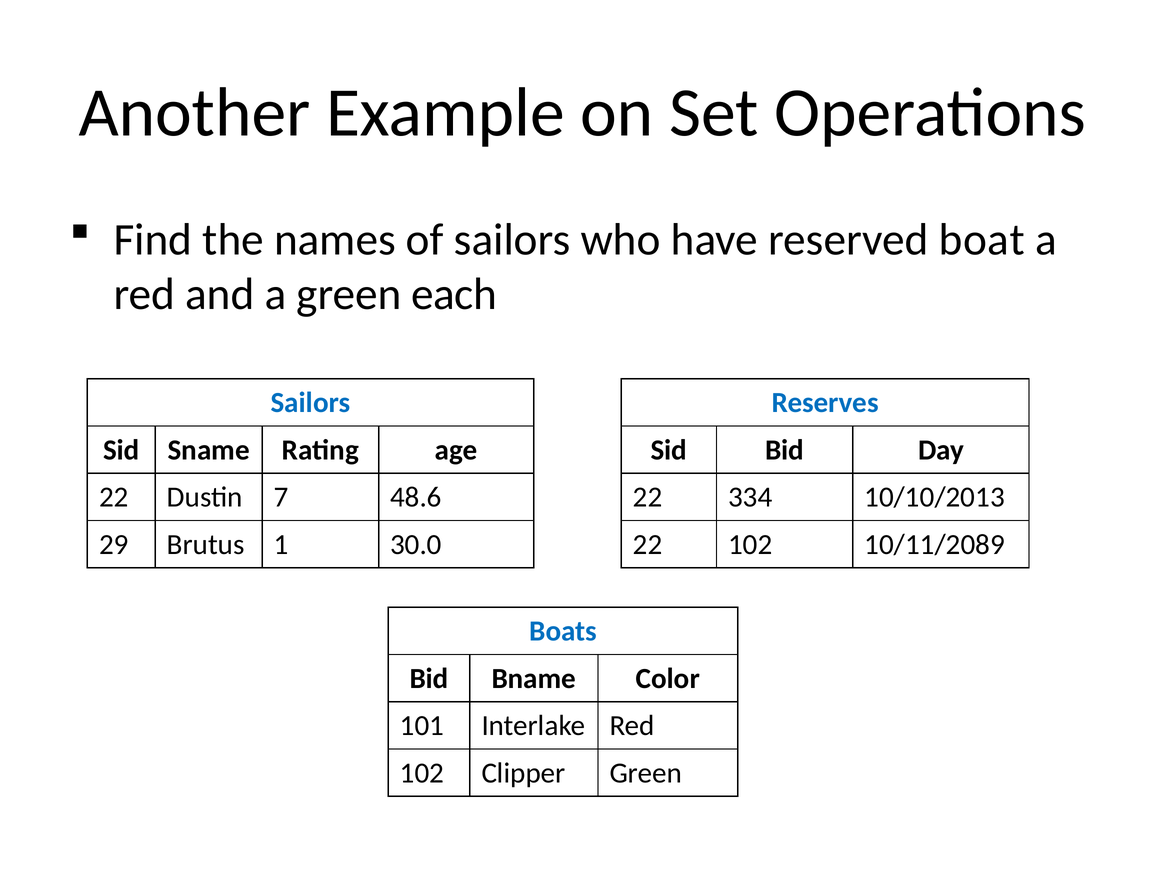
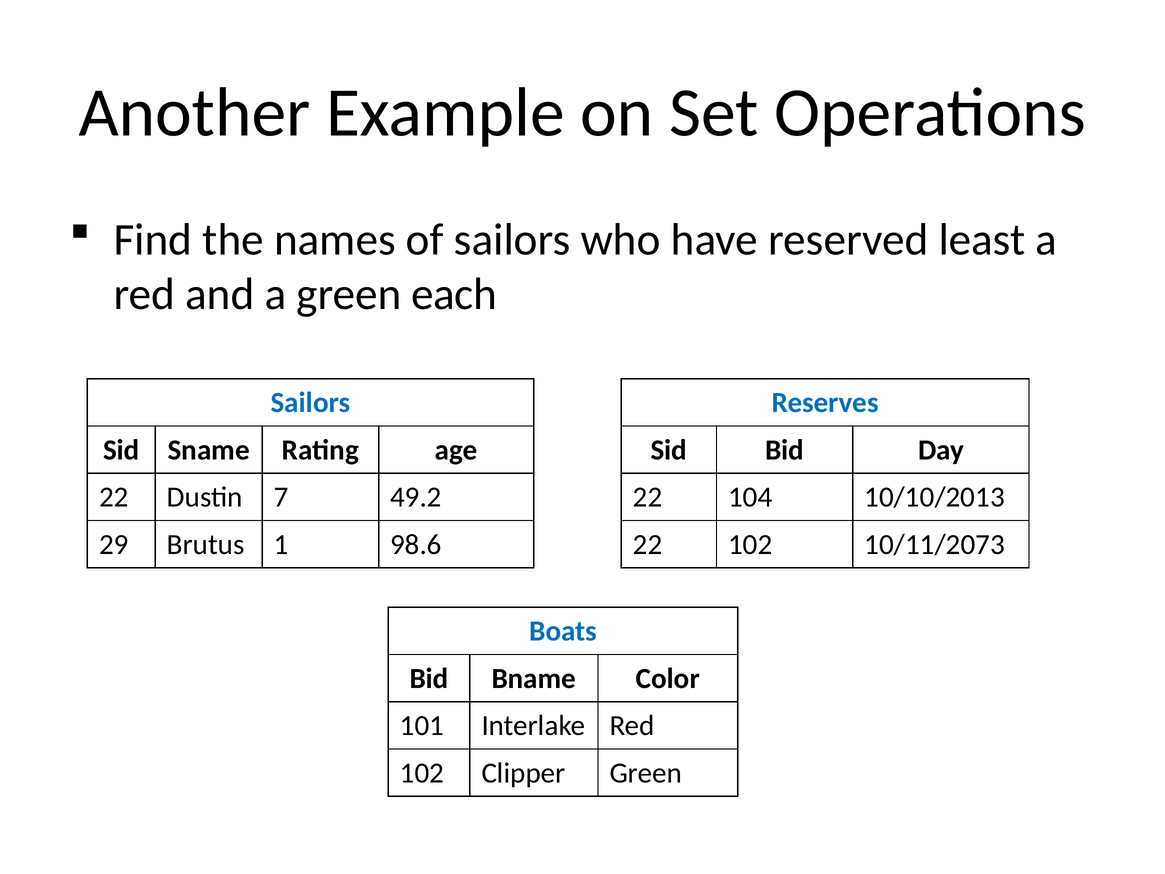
boat: boat -> least (982, 240)
48.6: 48.6 -> 49.2 (416, 497)
334: 334 -> 104 (750, 497)
30.0: 30.0 -> 98.6 (416, 544)
10/11/2089: 10/11/2089 -> 10/11/2073 (935, 544)
